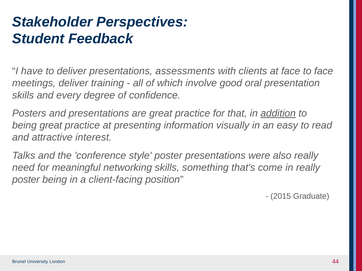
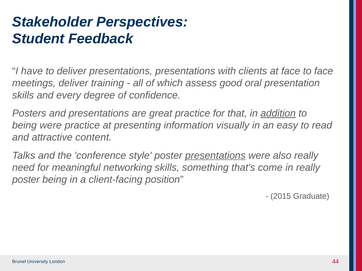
presentations assessments: assessments -> presentations (185, 71)
involve: involve -> assess (201, 83)
being great: great -> were (51, 126)
interest: interest -> content (94, 138)
presentations underline: none -> present (215, 156)
